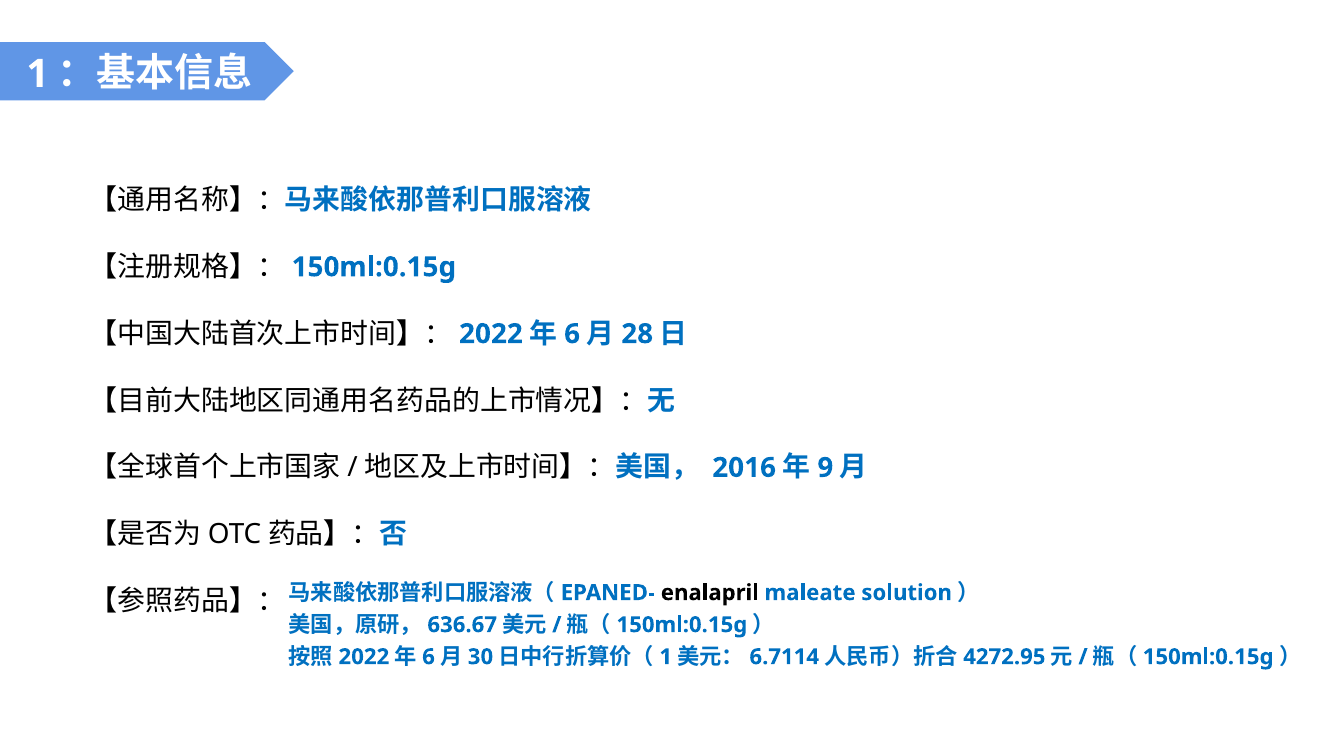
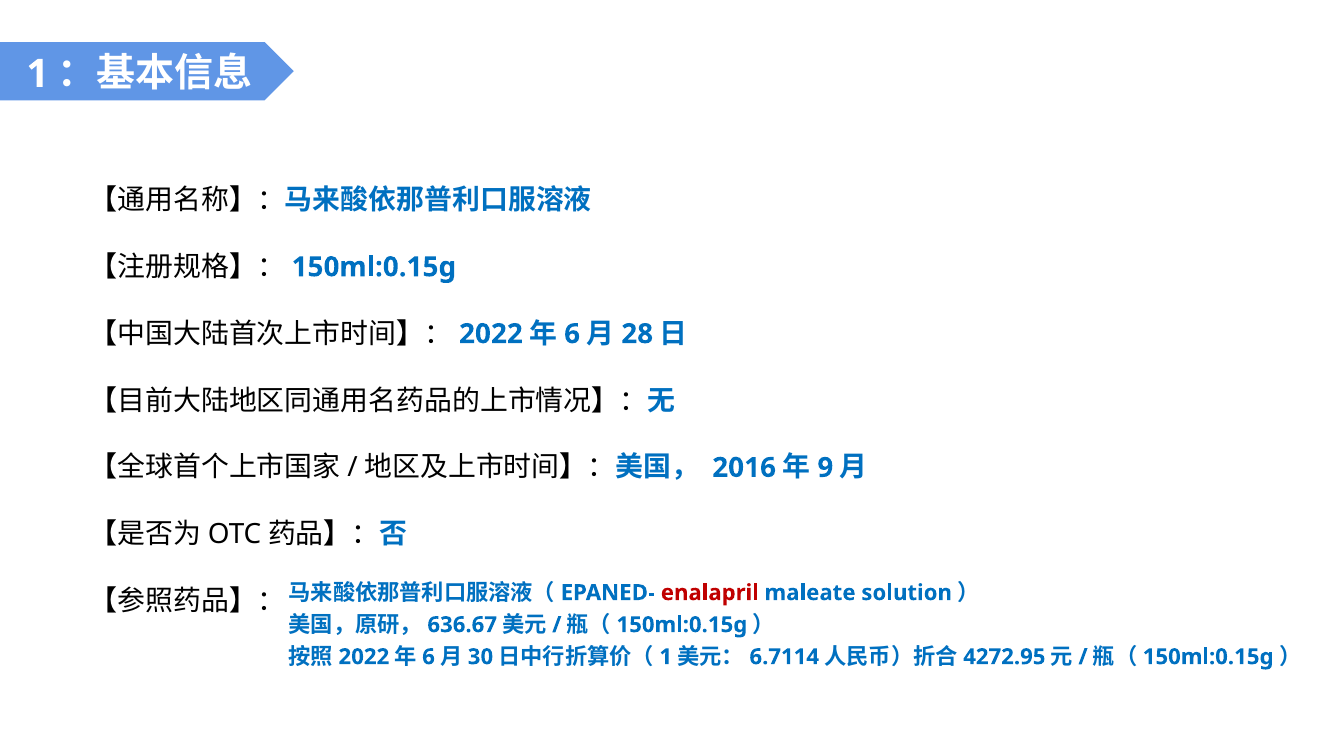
enalapril colour: black -> red (710, 593)
